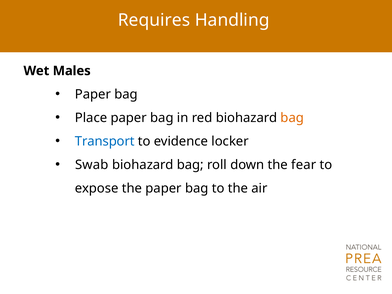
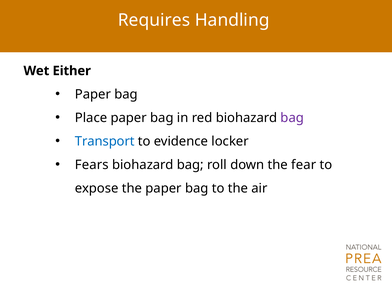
Males: Males -> Either (72, 71)
bag colour: orange -> purple (292, 118)
Swab: Swab -> Fears (92, 165)
